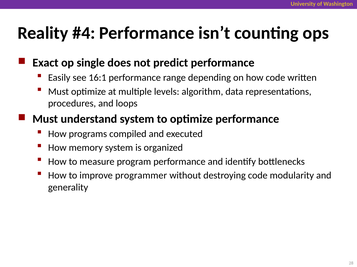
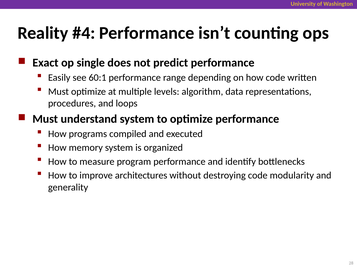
16:1: 16:1 -> 60:1 (98, 78)
programmer: programmer -> architectures (141, 176)
